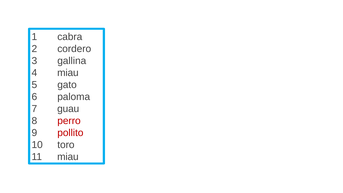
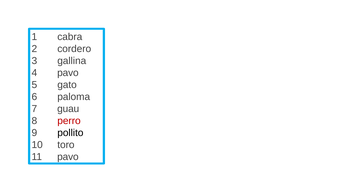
4 miau: miau -> pavo (68, 73)
pollito colour: red -> black (70, 133)
11 miau: miau -> pavo (68, 157)
